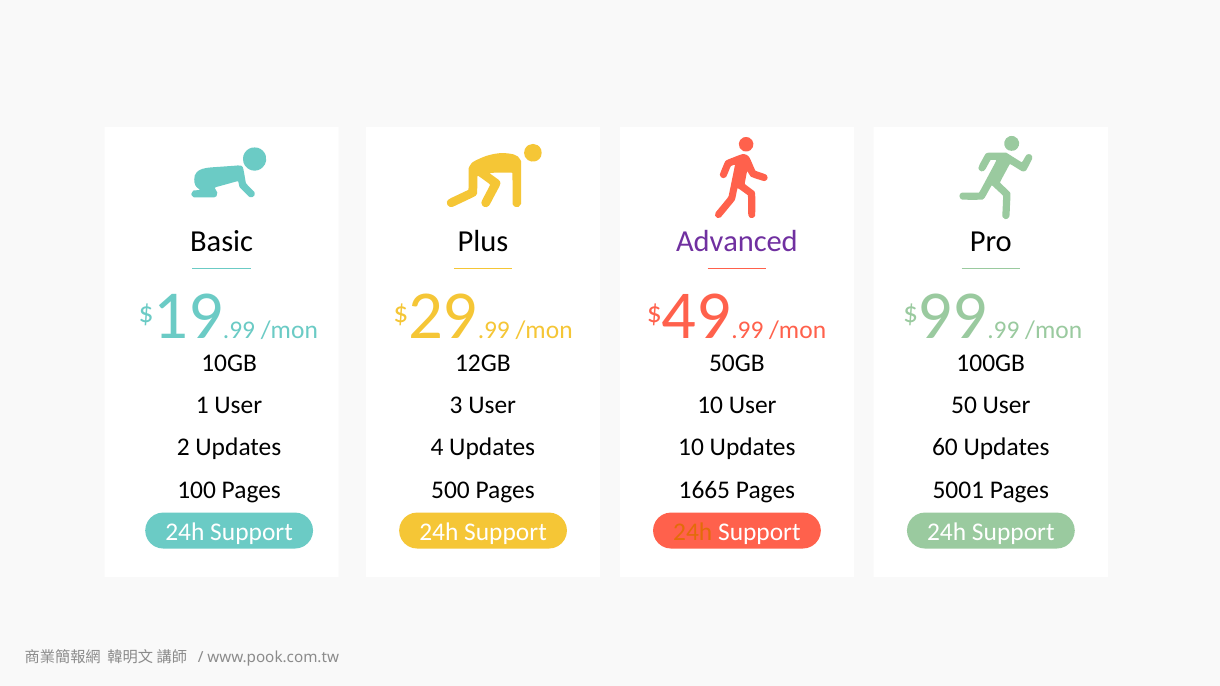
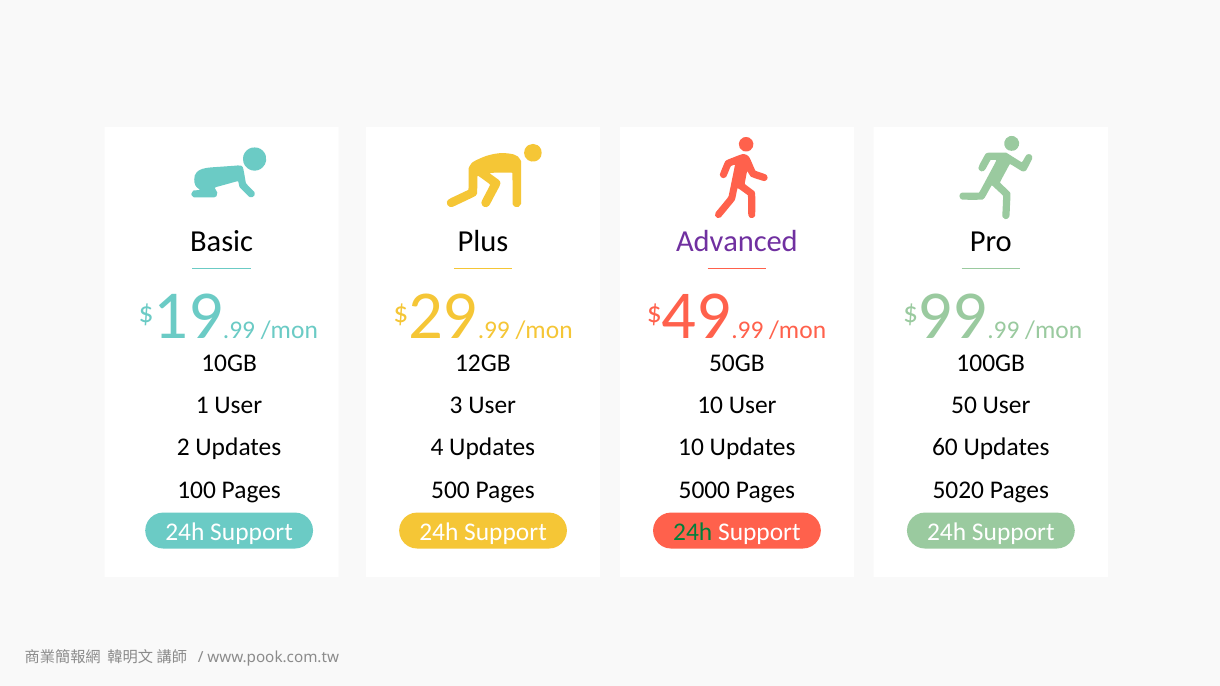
1665: 1665 -> 5000 (704, 490)
5001: 5001 -> 5020 (958, 490)
24h colour: orange -> green (693, 532)
